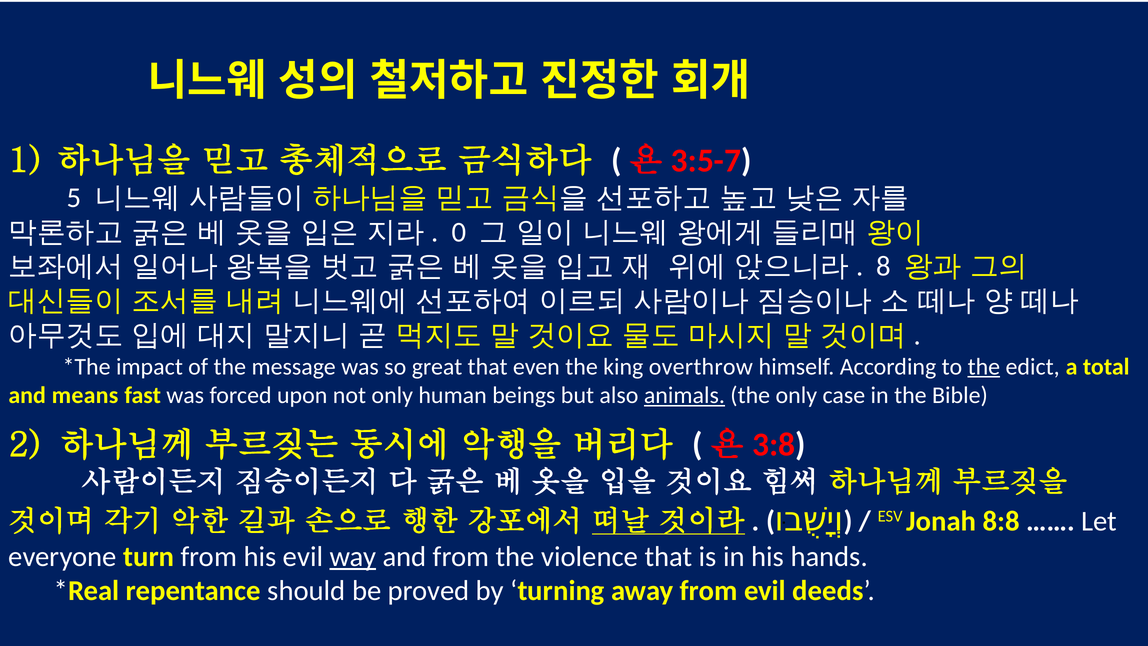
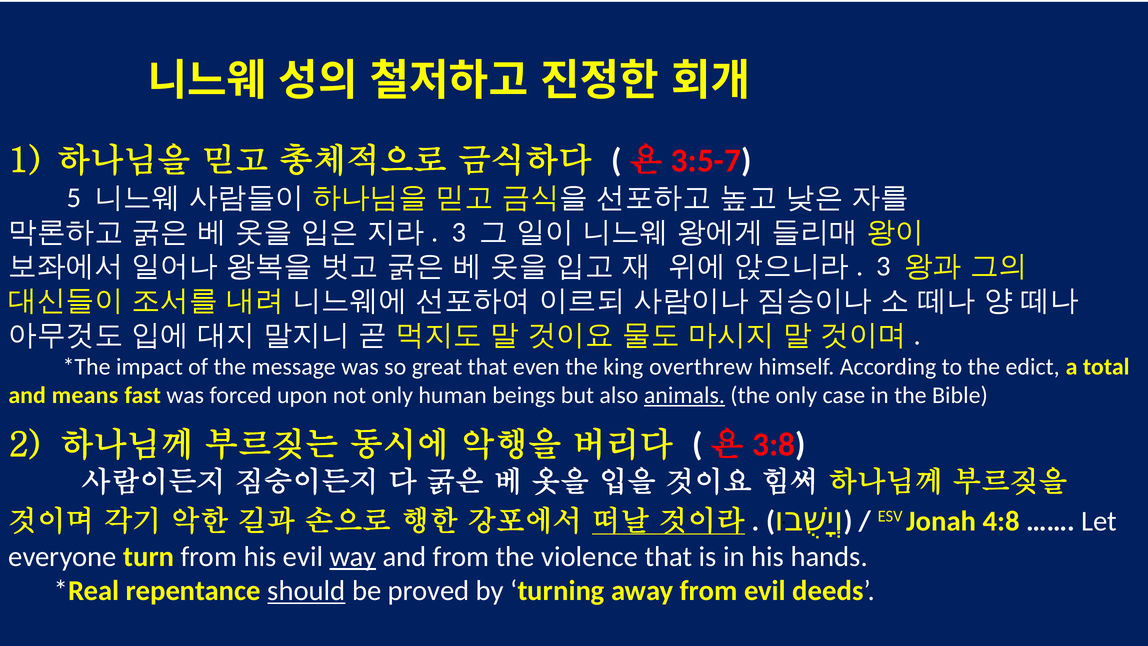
0: 0 -> 3 (459, 232)
8: 8 -> 3 (884, 266)
overthrow: overthrow -> overthrew (701, 367)
the underline: present -> none (984, 367)
8:8: 8:8 -> 4:8 (1001, 521)
should underline: none -> present (306, 591)
